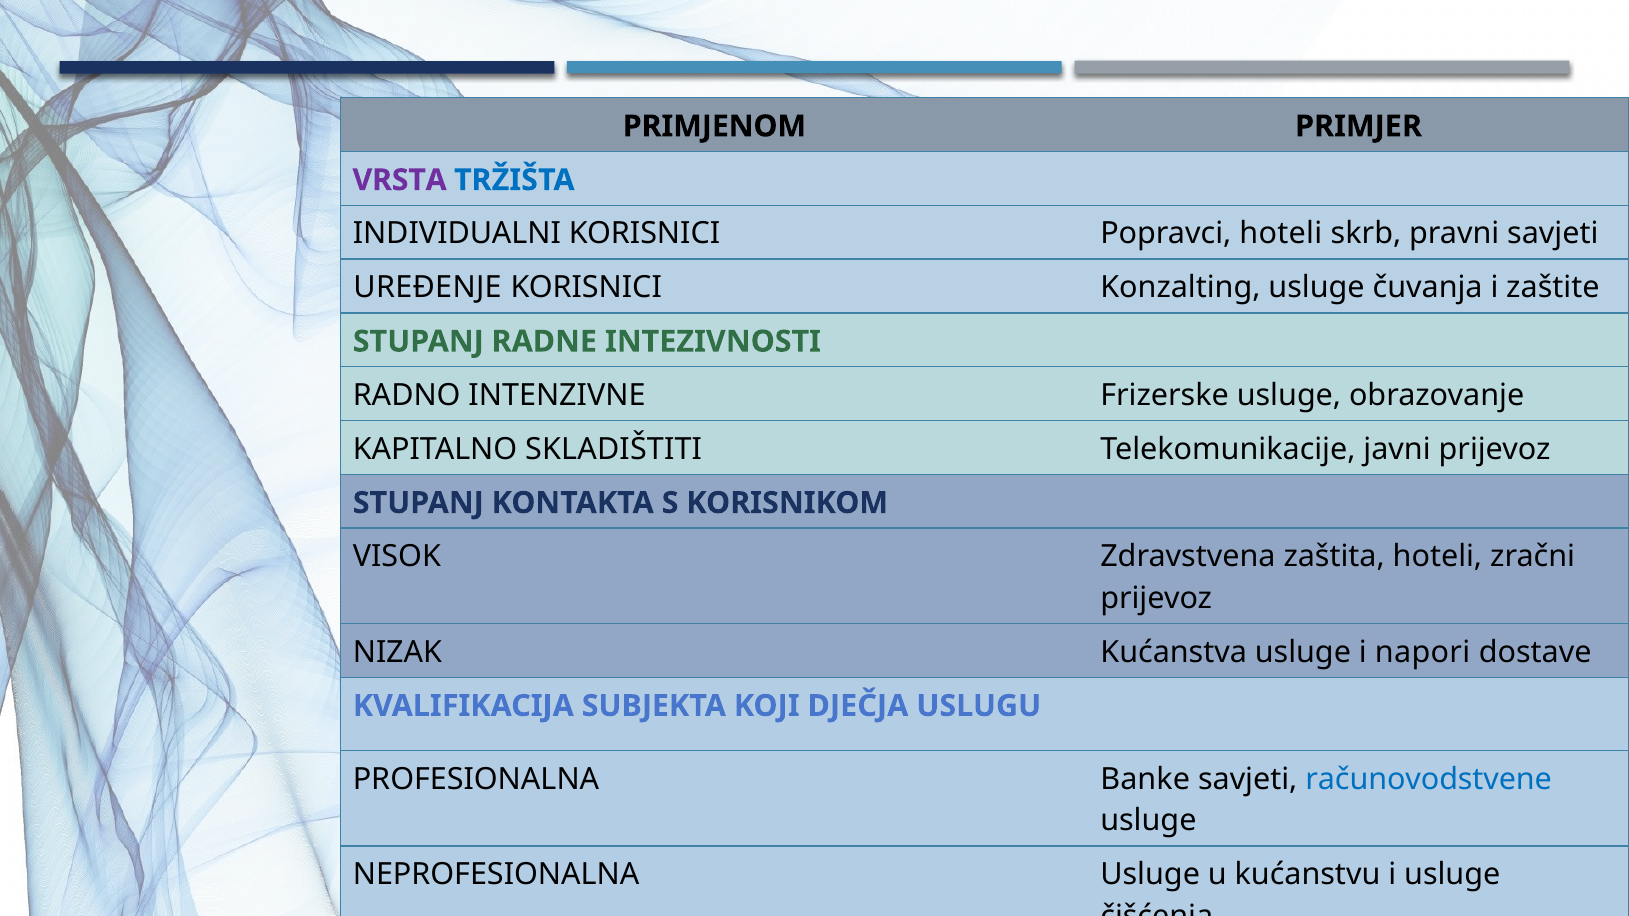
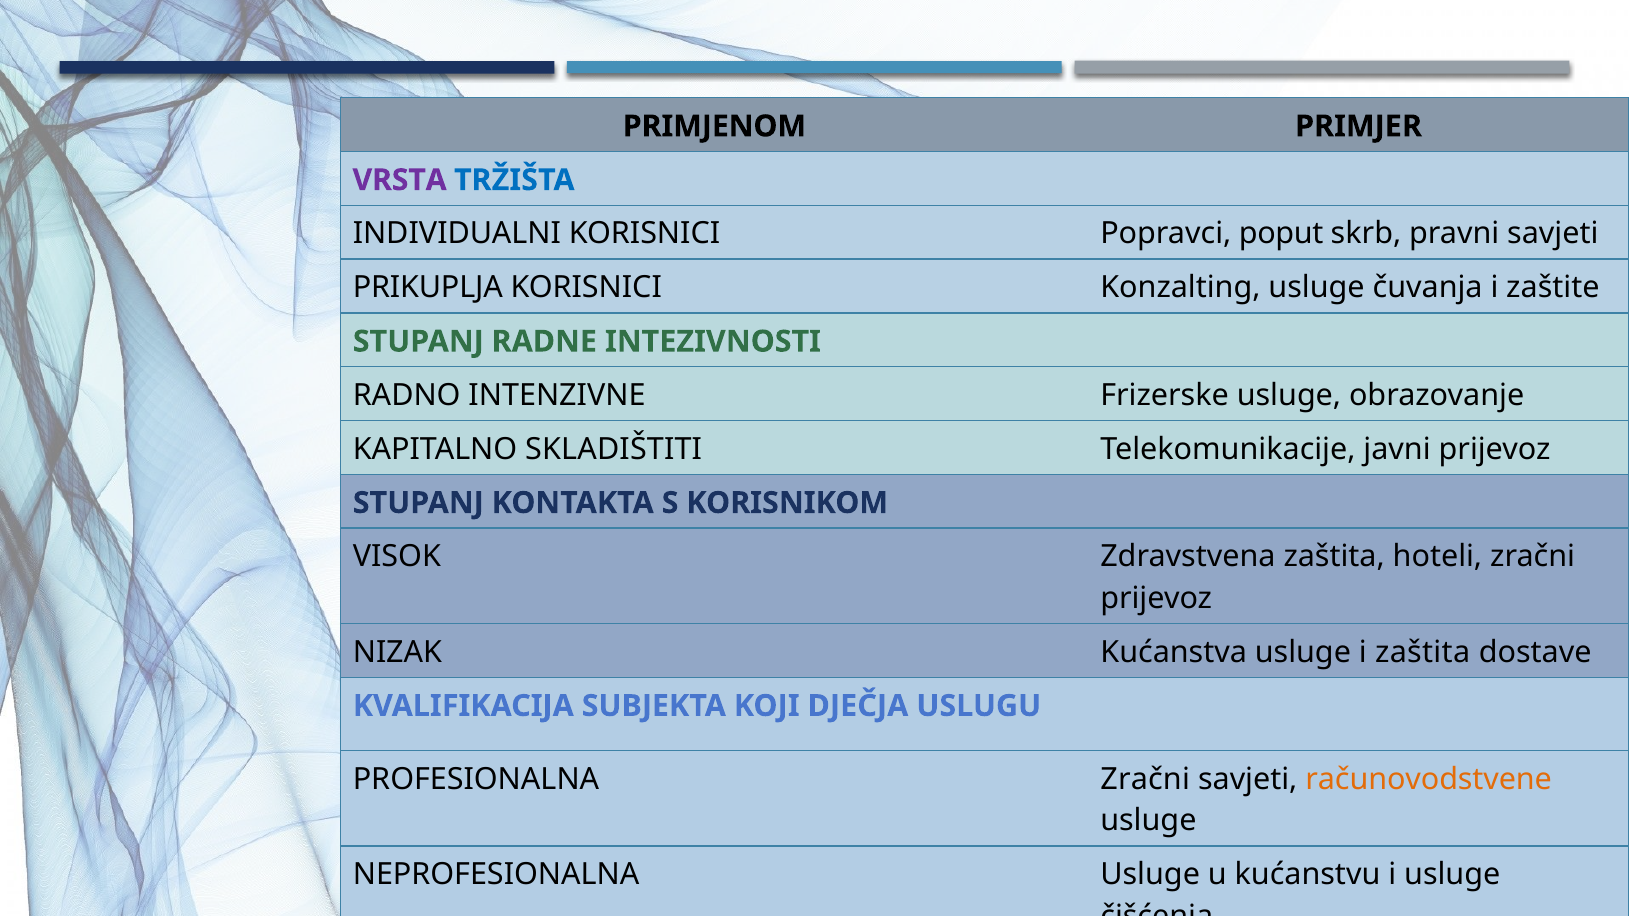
Popravci hoteli: hoteli -> poput (1281, 234)
UREĐENJE: UREĐENJE -> PRIKUPLJA (428, 288)
i napori: napori -> zaštita (1423, 652)
PROFESIONALNA Banke: Banke -> Zračni (1145, 779)
računovodstvene colour: blue -> orange (1429, 779)
